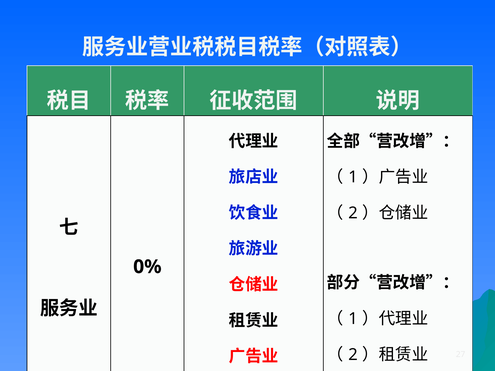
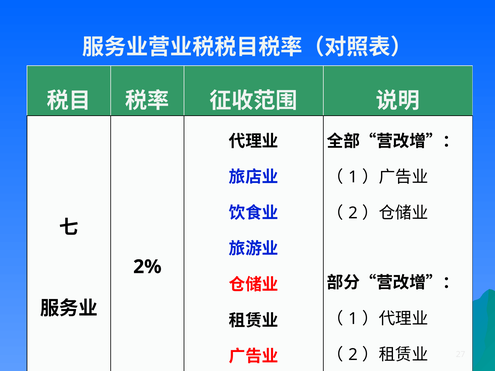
0%: 0% -> 2% (147, 267)
